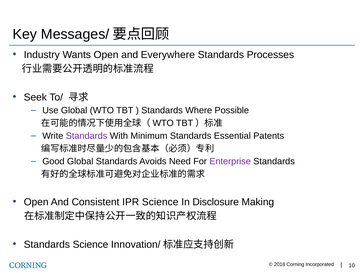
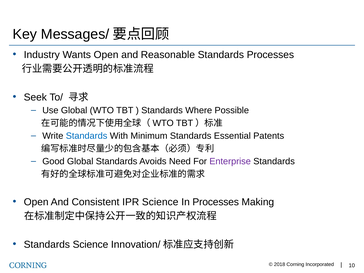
Everywhere: Everywhere -> Reasonable (168, 55)
Standards colour: purple -> blue (87, 136)
In Disclosure: Disclosure -> Processes (216, 202)
